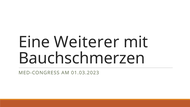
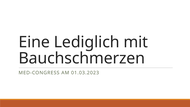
Weiterer: Weiterer -> Lediglich (87, 42)
